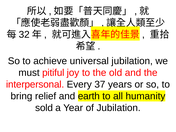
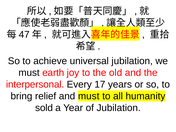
32: 32 -> 47 (24, 35)
pitiful: pitiful -> earth (53, 73)
37: 37 -> 17 (100, 84)
and earth: earth -> must (89, 96)
